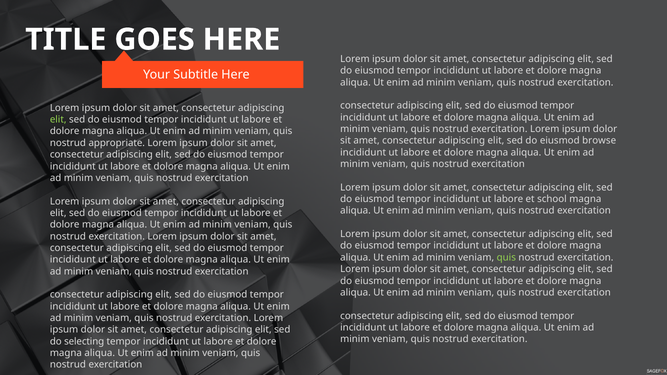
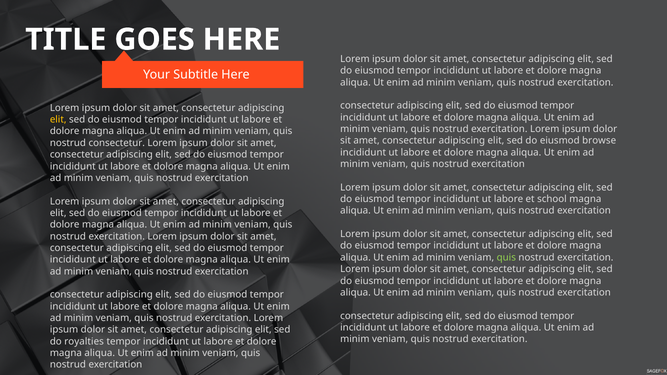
elit colour: light green -> yellow (58, 120)
nostrud appropriate: appropriate -> consectetur (117, 143)
selecting: selecting -> royalties (84, 342)
